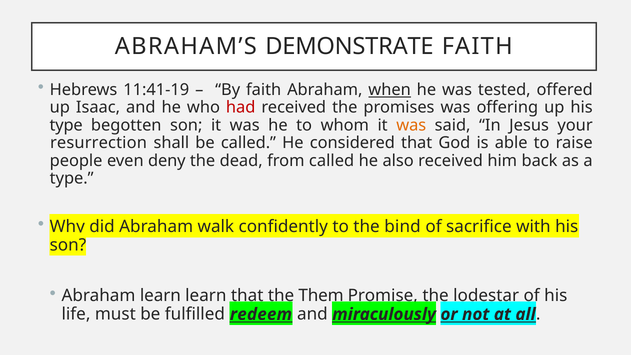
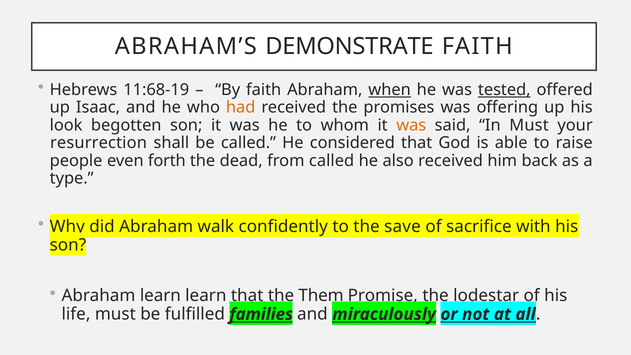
11:41-19: 11:41-19 -> 11:68-19 (156, 90)
tested underline: none -> present (504, 90)
had colour: red -> orange (241, 108)
type: type -> look (66, 125)
In Jesus: Jesus -> Must (529, 125)
deny: deny -> forth (167, 161)
bind: bind -> save (403, 227)
redeem: redeem -> families (261, 314)
